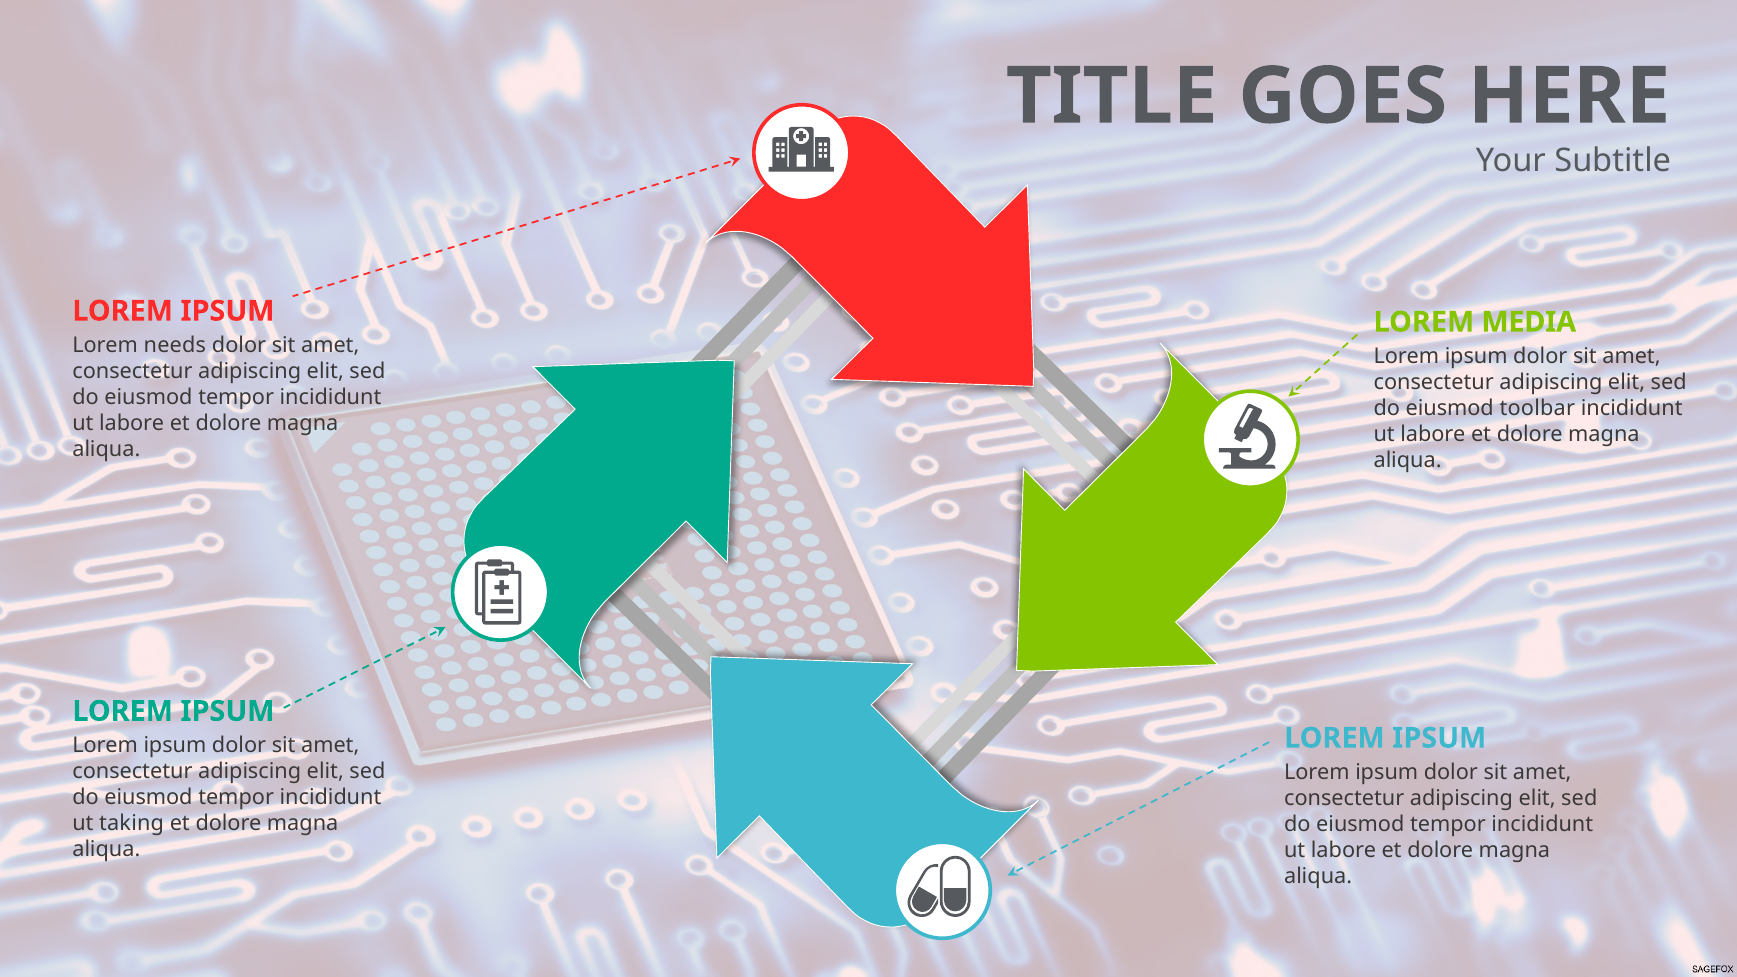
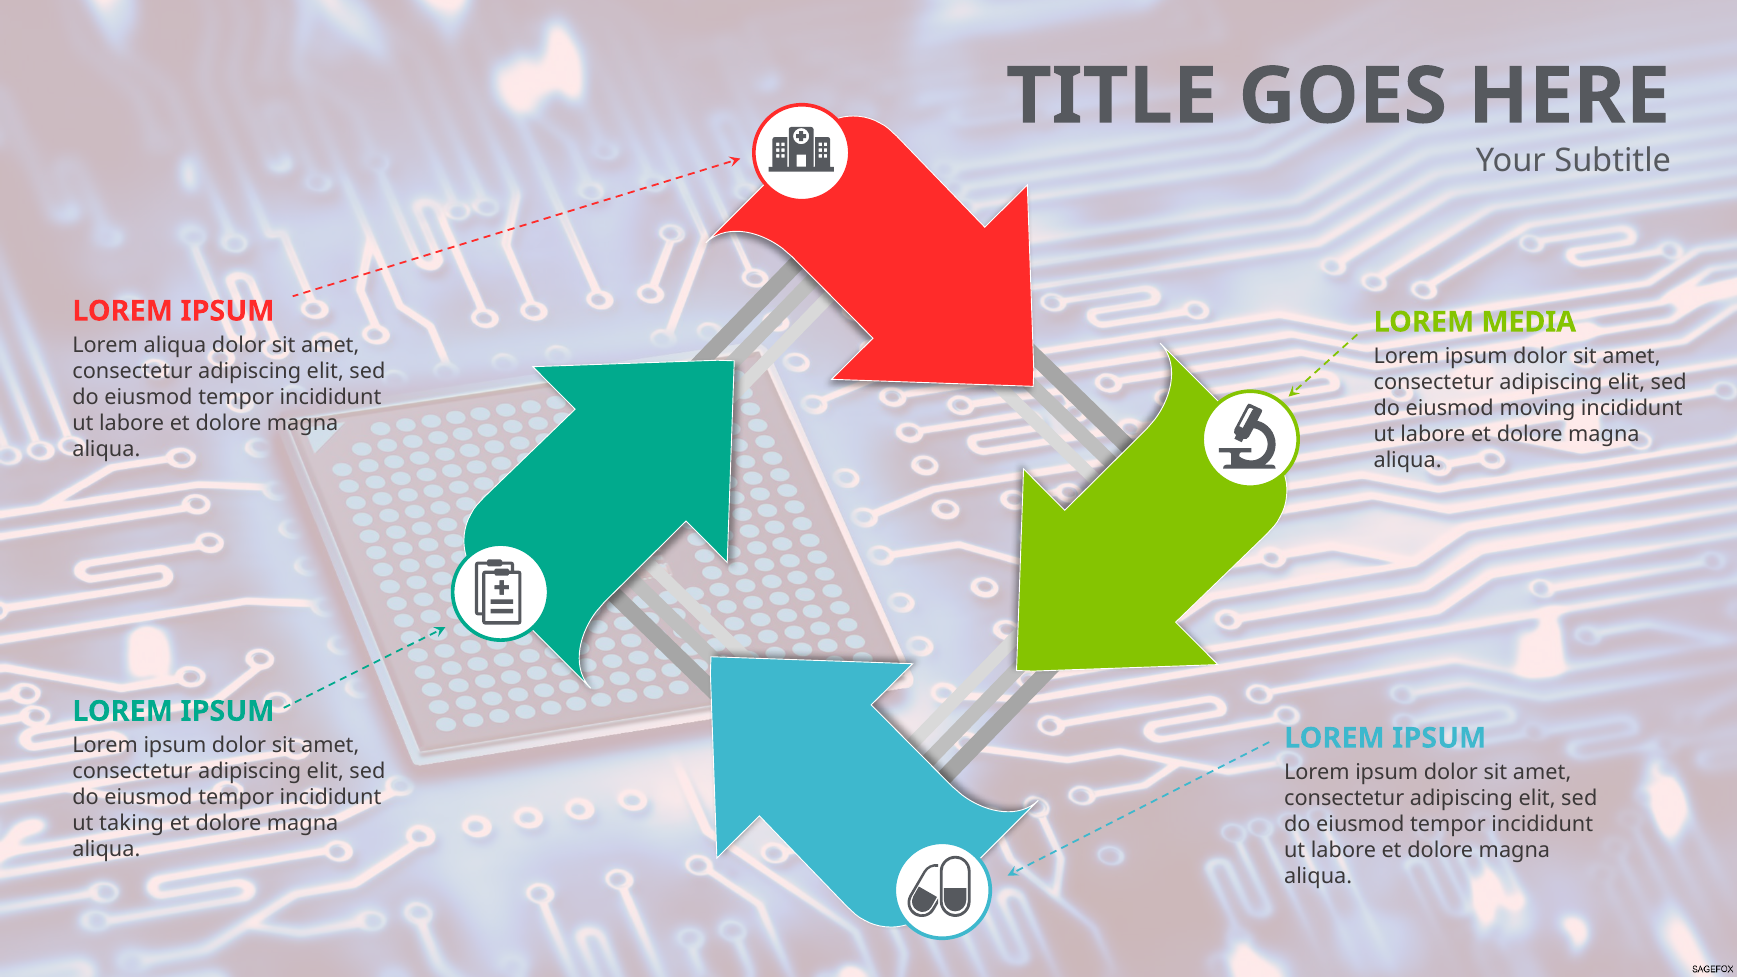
Lorem needs: needs -> aliqua (175, 345)
toolbar: toolbar -> moving (1537, 408)
